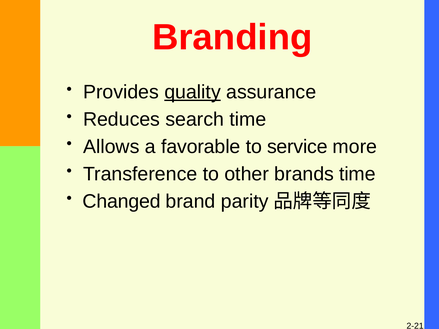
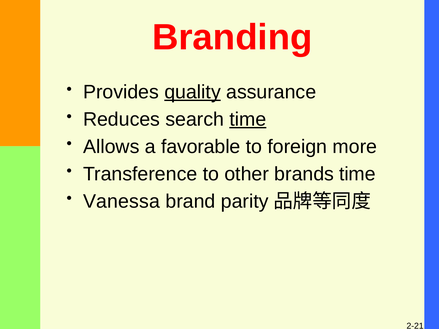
time underline: none -> present (248, 119)
service: service -> foreign (297, 147)
Changed: Changed -> Vanessa (121, 201)
